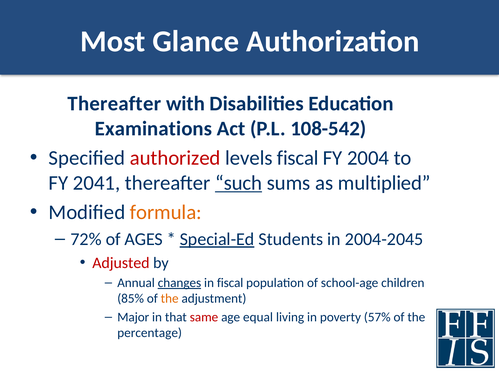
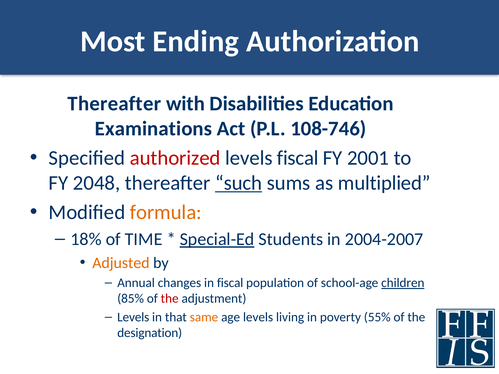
Glance: Glance -> Ending (196, 42)
108-542: 108-542 -> 108-746 (328, 129)
2004: 2004 -> 2001 (368, 158)
2041: 2041 -> 2048 (97, 183)
72%: 72% -> 18% (86, 239)
AGES: AGES -> TIME (144, 239)
2004-2045: 2004-2045 -> 2004-2007 (384, 239)
Adjusted colour: red -> orange (121, 263)
changes underline: present -> none (179, 283)
children underline: none -> present (403, 283)
the colour: orange -> red (170, 299)
Major: Major -> Levels (133, 317)
same colour: red -> orange (204, 317)
age equal: equal -> levels (258, 317)
57%: 57% -> 55% (377, 317)
percentage: percentage -> designation (150, 333)
